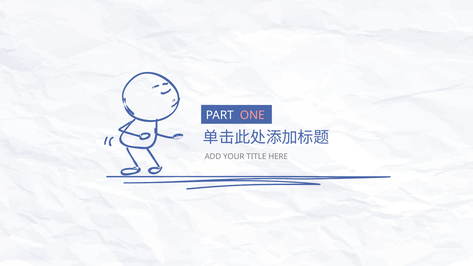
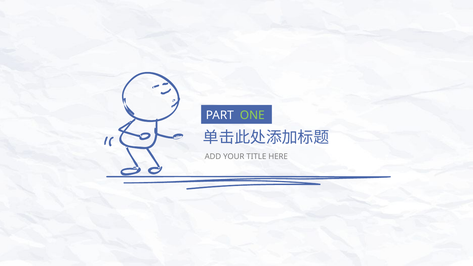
ONE colour: pink -> light green (252, 115)
